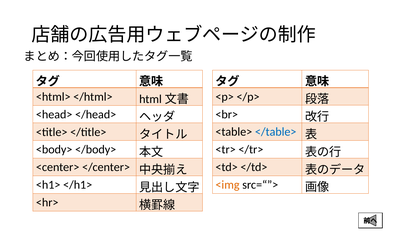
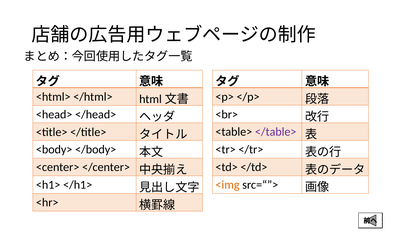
</table> colour: blue -> purple (276, 132)
